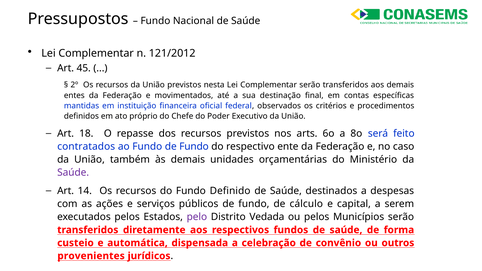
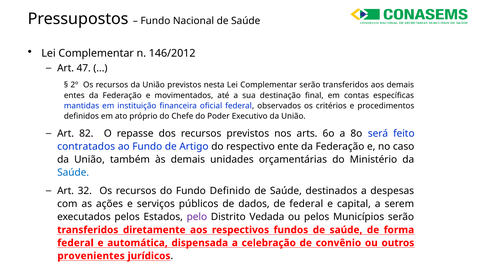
121/2012: 121/2012 -> 146/2012 (172, 53)
45: 45 -> 47 (84, 68)
18: 18 -> 82 (86, 134)
Fundo de Fundo: Fundo -> Artigo (194, 147)
Saúde colour: purple -> blue (73, 173)
14: 14 -> 32 (85, 191)
públicos de fundo: fundo -> dados (254, 204)
de cálculo: cálculo -> federal (306, 204)
custeio: custeio -> federal (75, 243)
